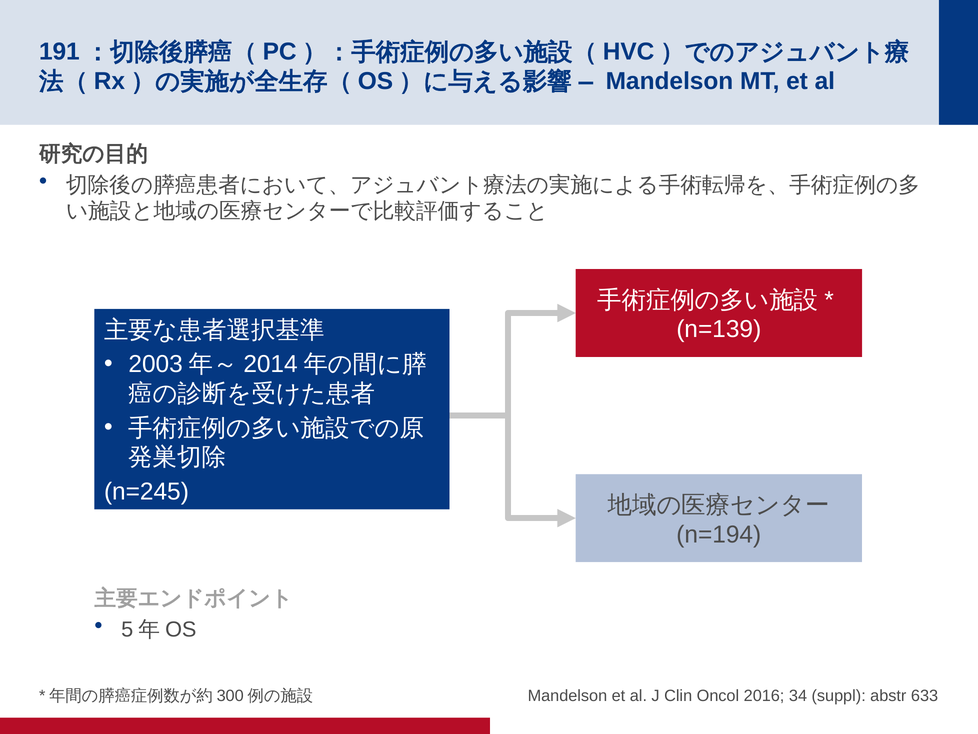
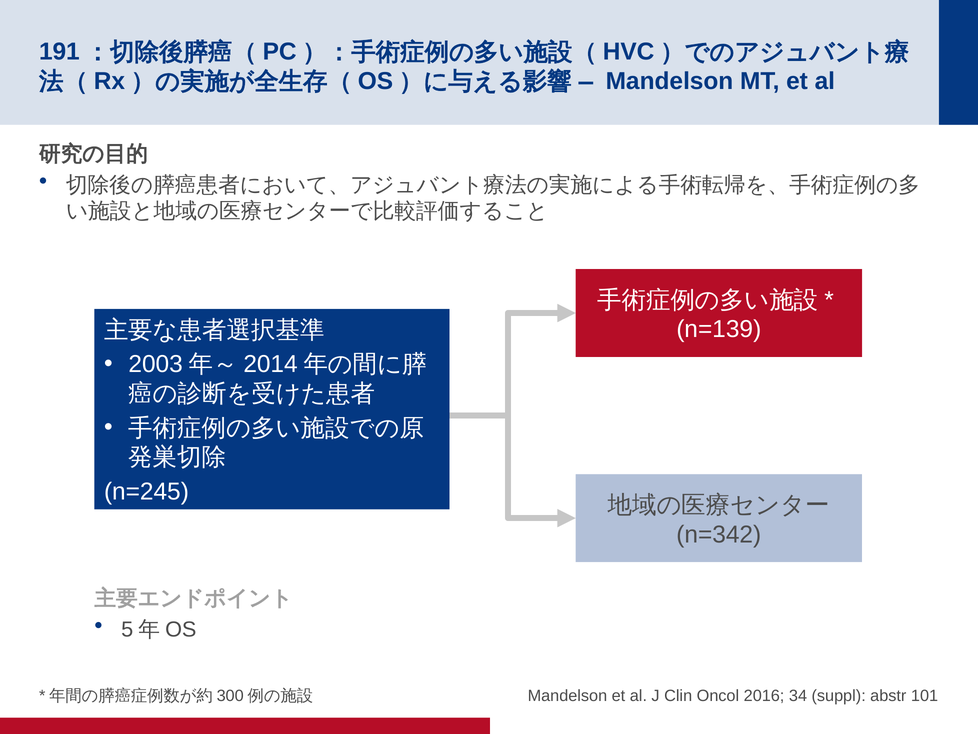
n=194: n=194 -> n=342 (719, 534)
633: 633 -> 101 (925, 695)
